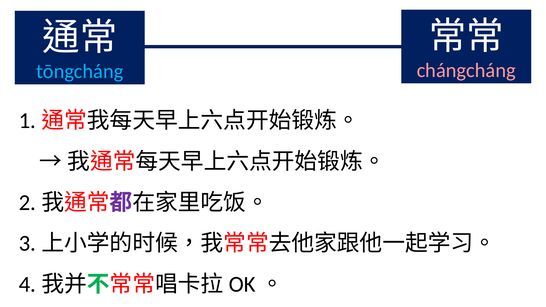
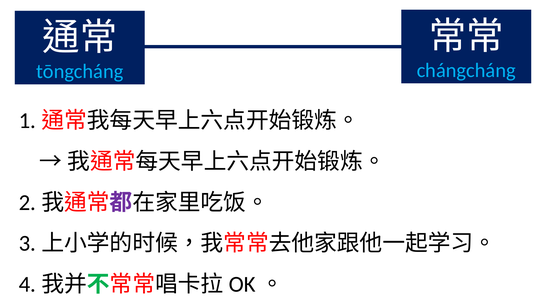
chángcháng colour: pink -> light blue (466, 70)
